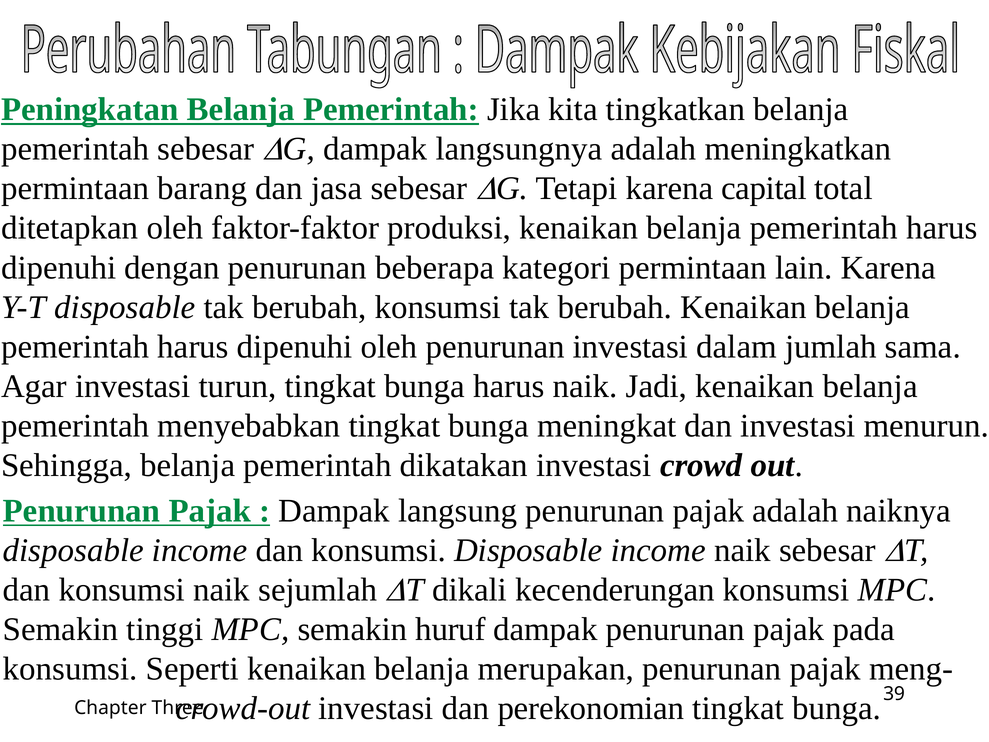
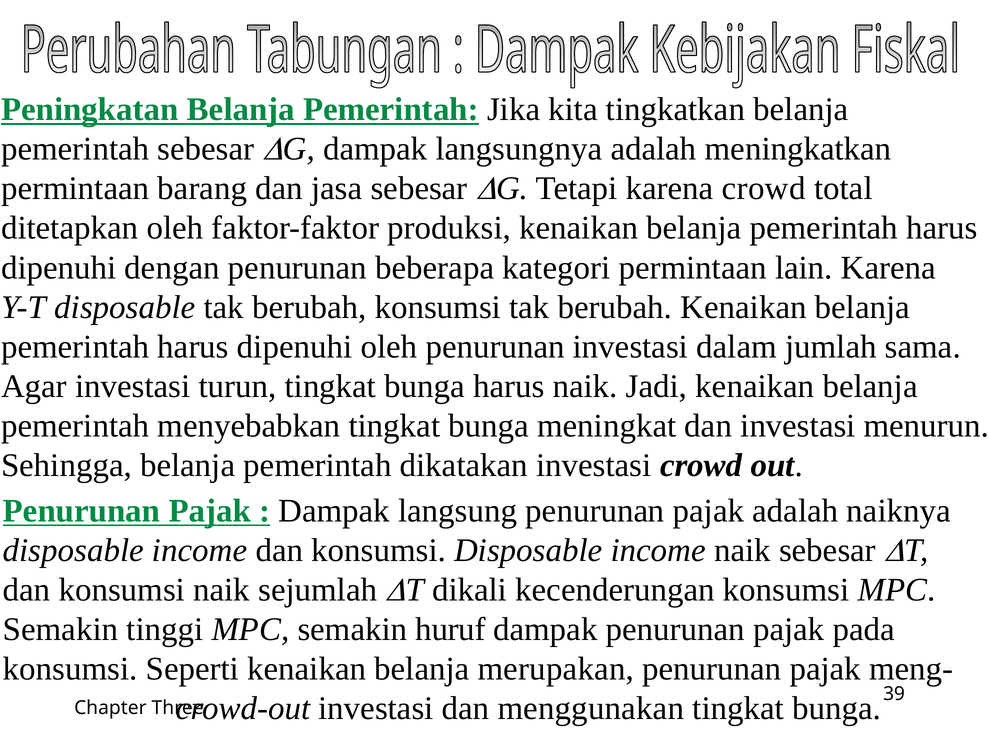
karena capital: capital -> crowd (764, 188)
perekonomian: perekonomian -> menggunakan (591, 708)
